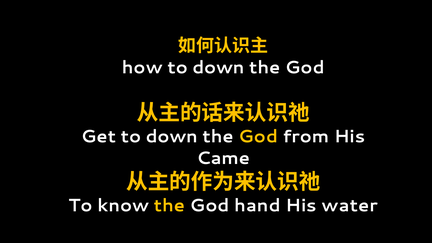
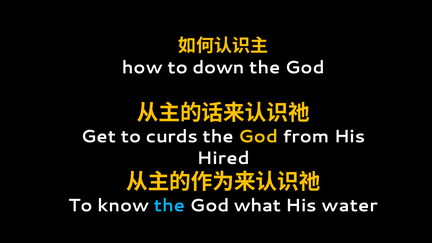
Get to down: down -> curds (172, 137)
Came: Came -> Hired (223, 158)
the colour: yellow -> light blue (170, 206)
hand: hand -> what (258, 206)
